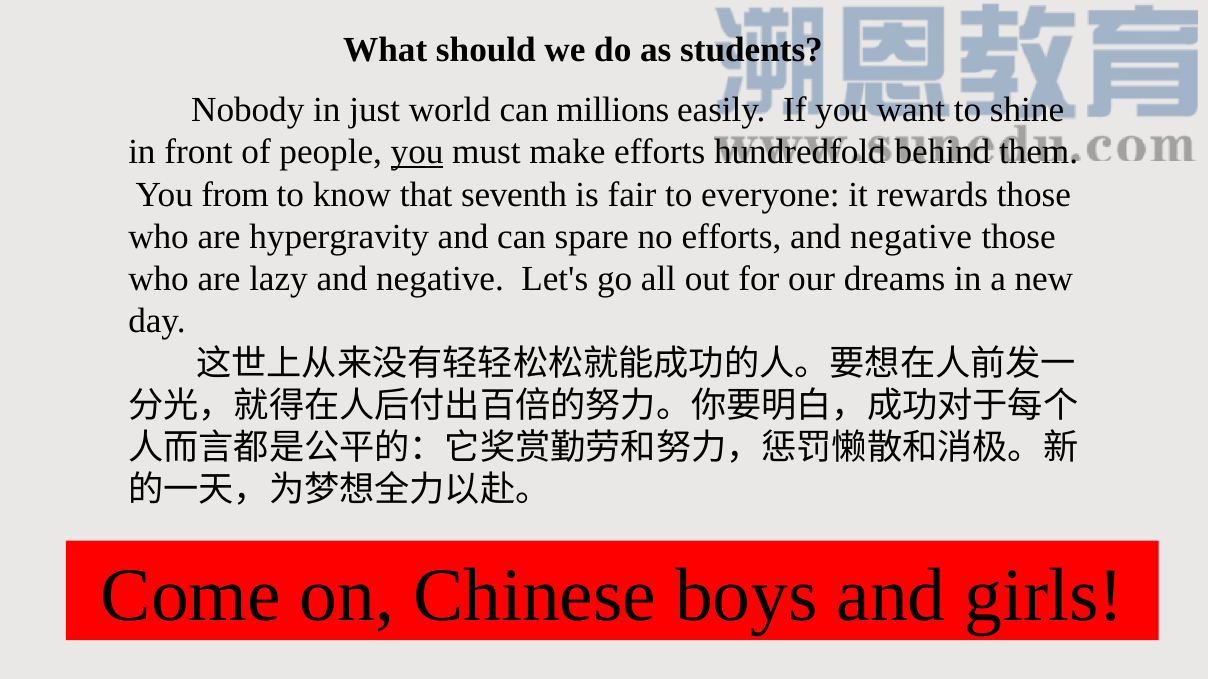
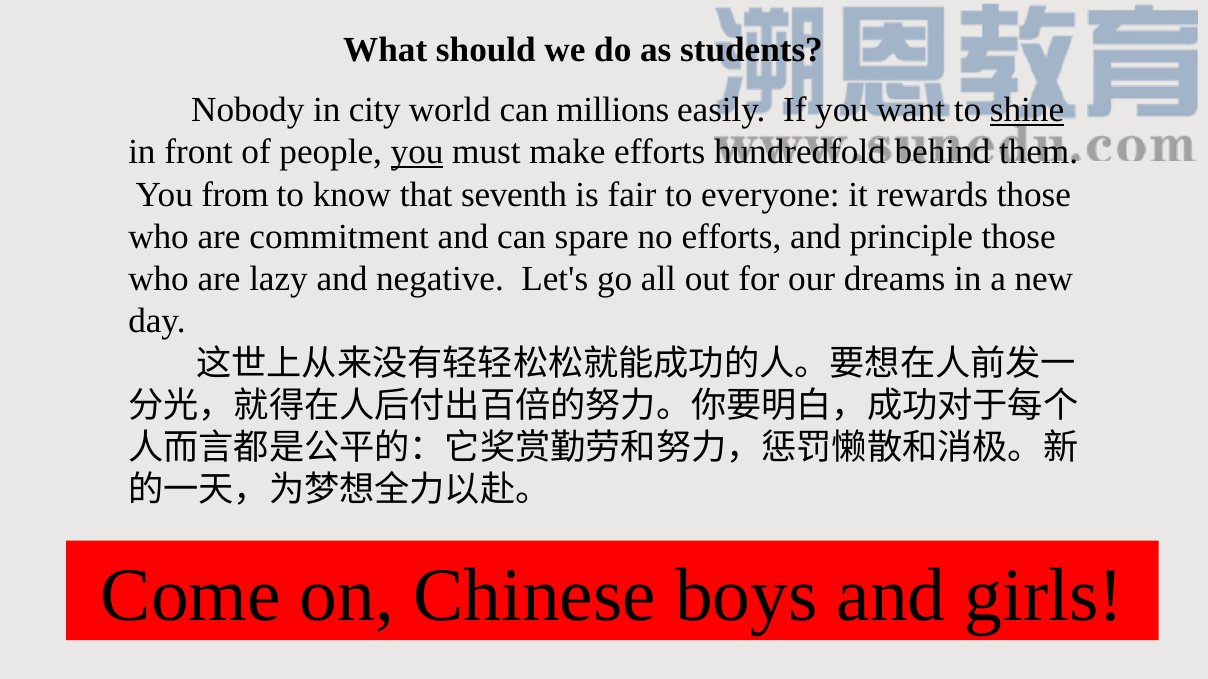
just: just -> city (375, 110)
shine underline: none -> present (1027, 110)
hypergravity: hypergravity -> commitment (339, 237)
efforts and negative: negative -> principle (911, 237)
